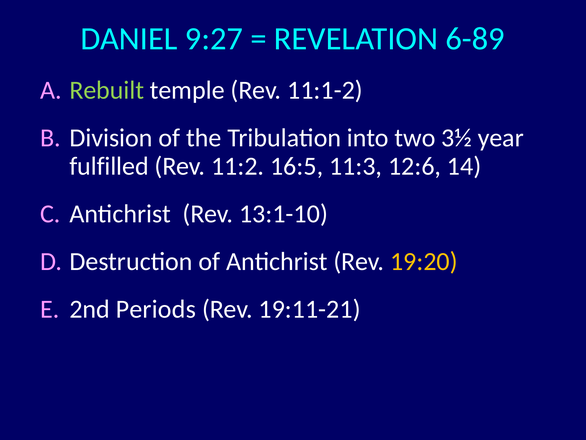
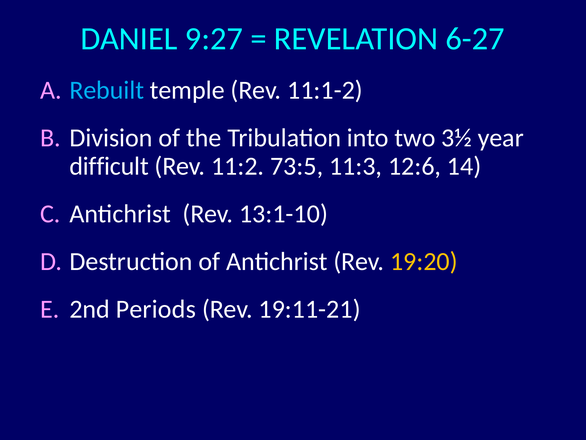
6-89: 6-89 -> 6-27 (475, 39)
Rebuilt colour: light green -> light blue (107, 90)
fulfilled: fulfilled -> difficult (109, 166)
16:5: 16:5 -> 73:5 (297, 166)
